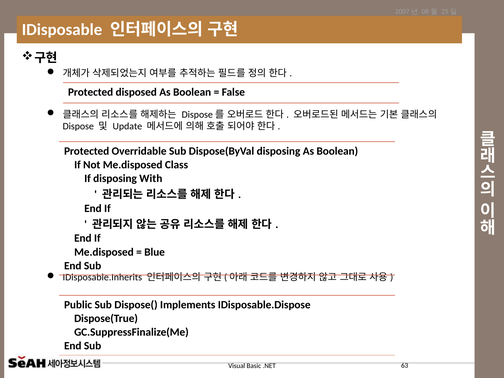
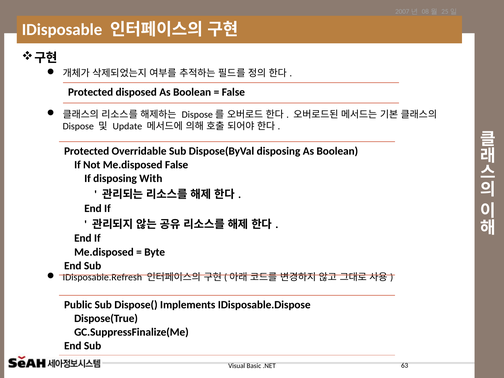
Me.disposed Class: Class -> False (177, 165)
Blue: Blue -> Byte (155, 252)
IDisposable.Inherits: IDisposable.Inherits -> IDisposable.Refresh (102, 277)
